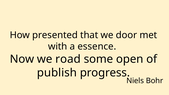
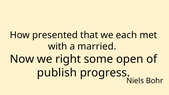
door: door -> each (126, 35)
essence: essence -> married (97, 46)
road: road -> right (68, 59)
